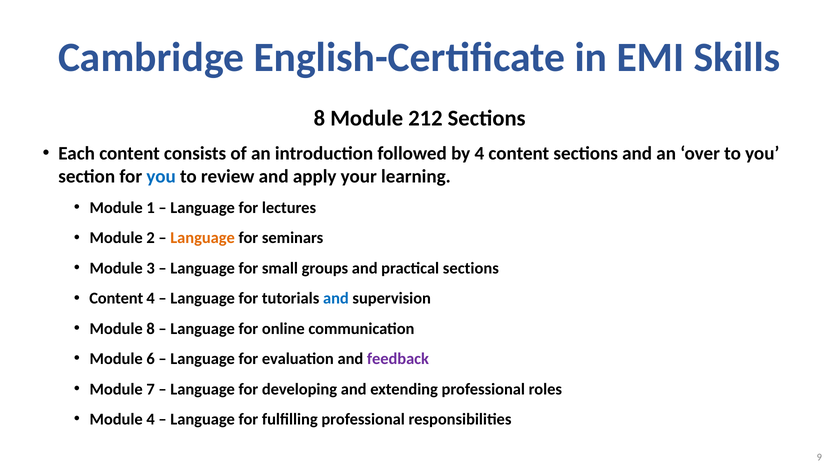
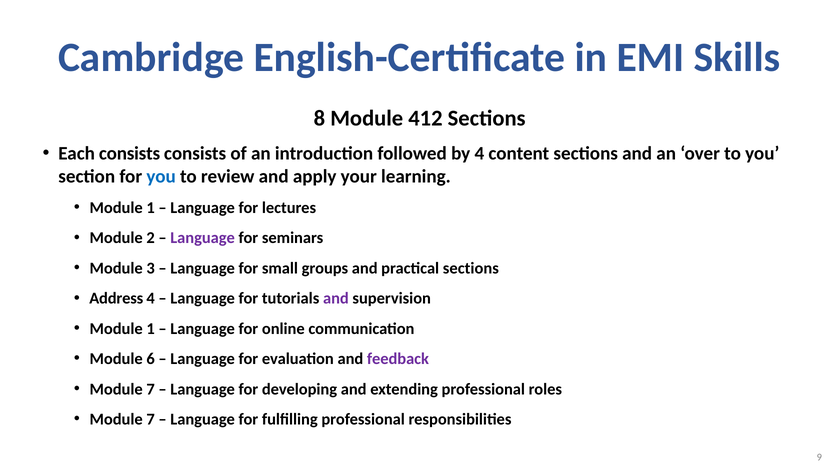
212: 212 -> 412 (425, 118)
Each content: content -> consists (130, 153)
Language colour: orange -> purple (203, 238)
Content: Content -> Address (116, 298)
and colour: blue -> purple (336, 298)
8: 8 -> 1 (151, 328)
4: 4 -> 7 (151, 419)
